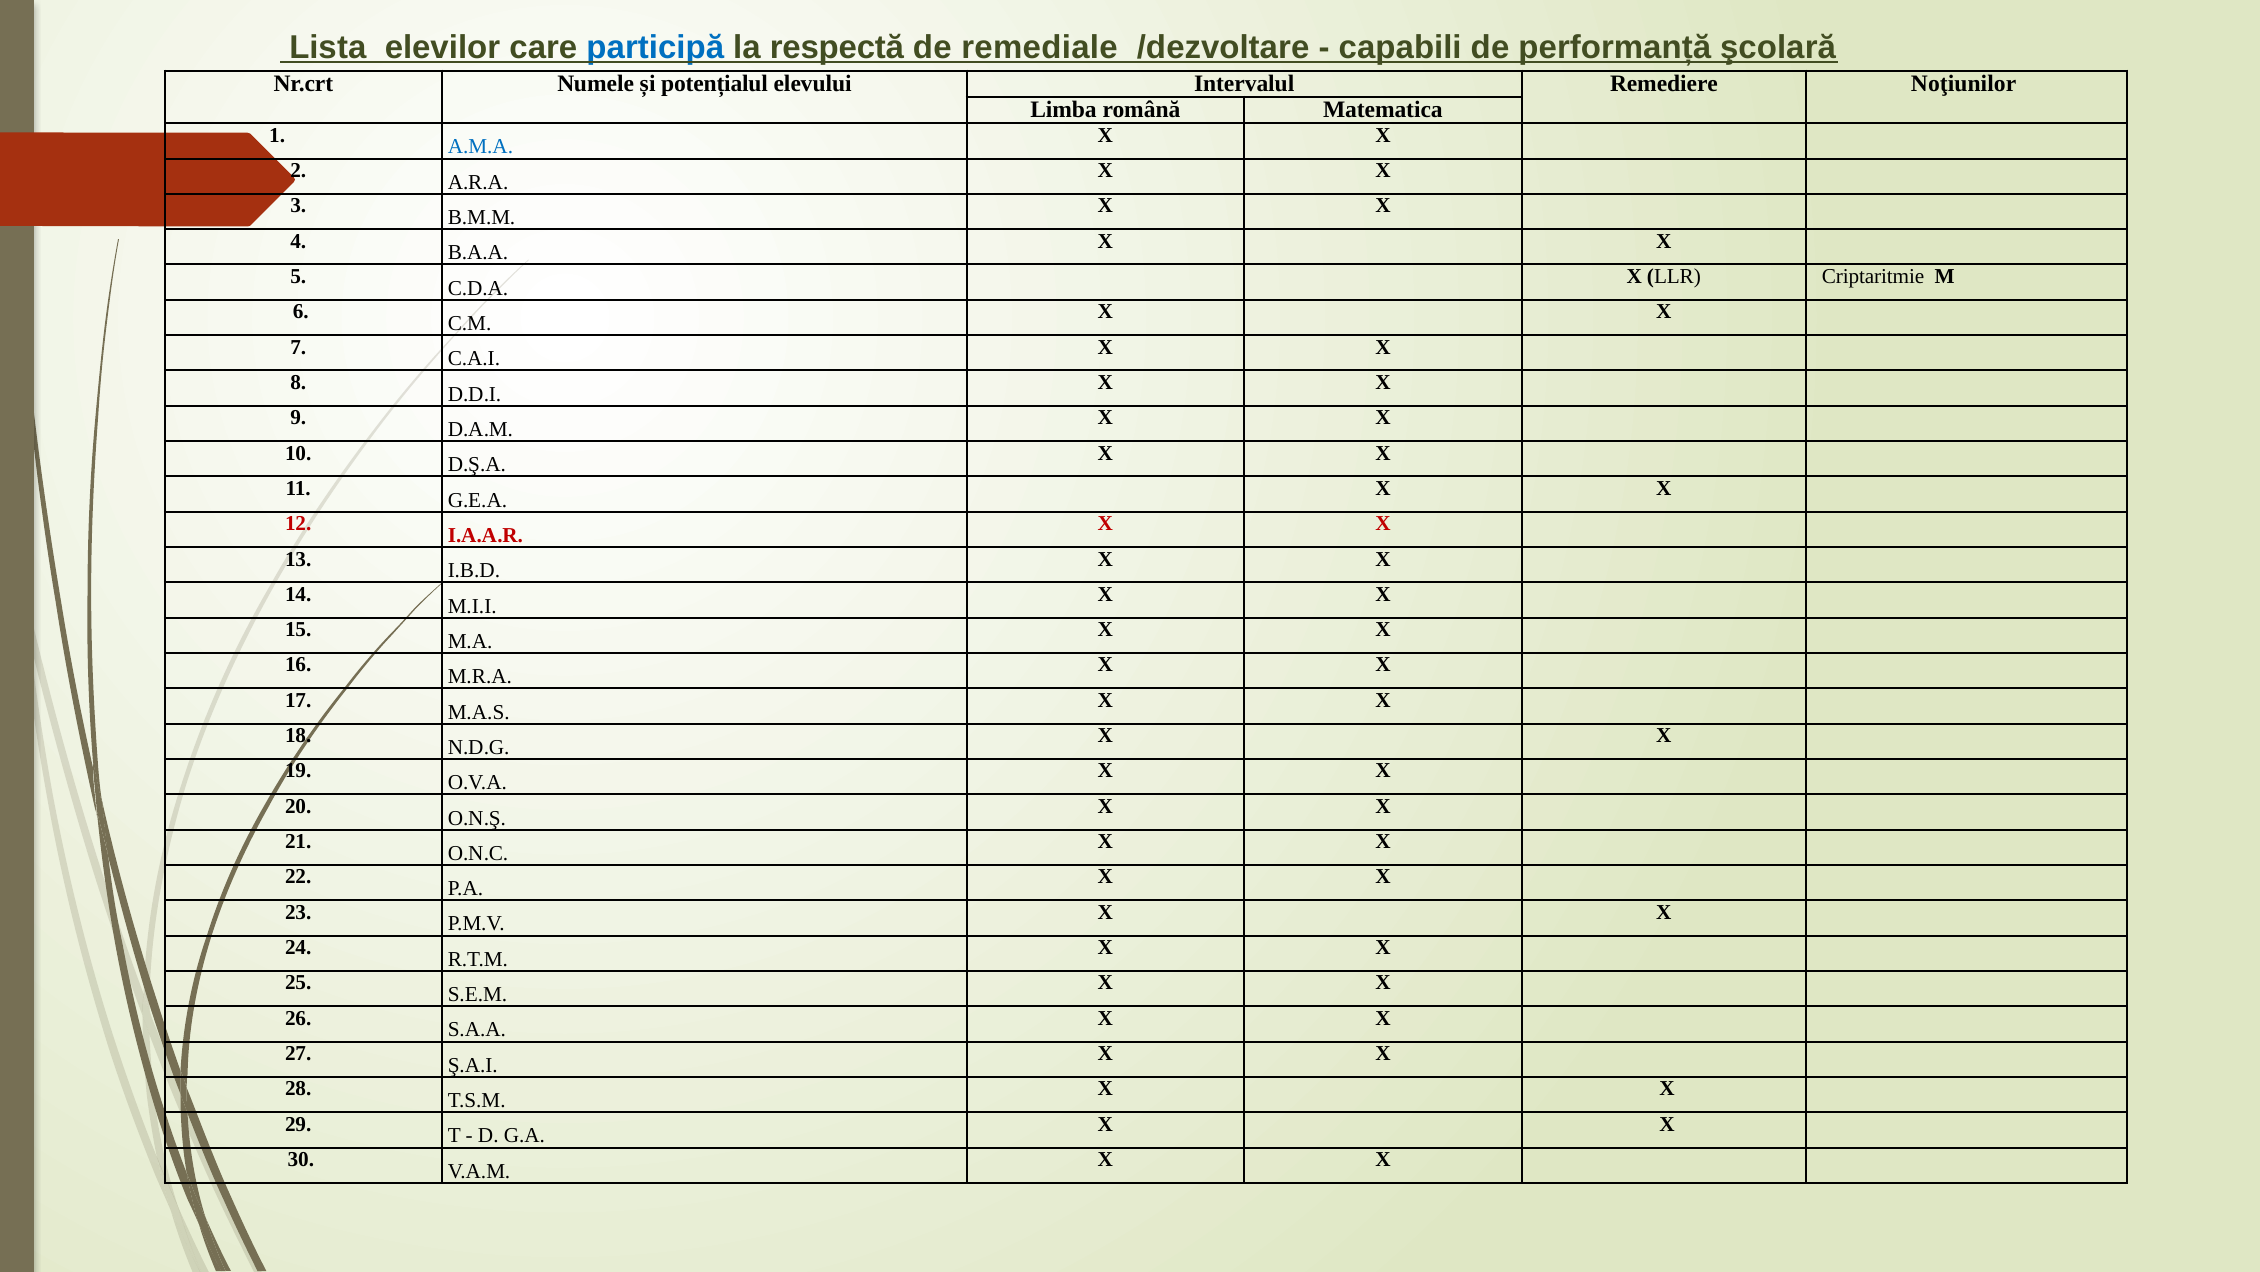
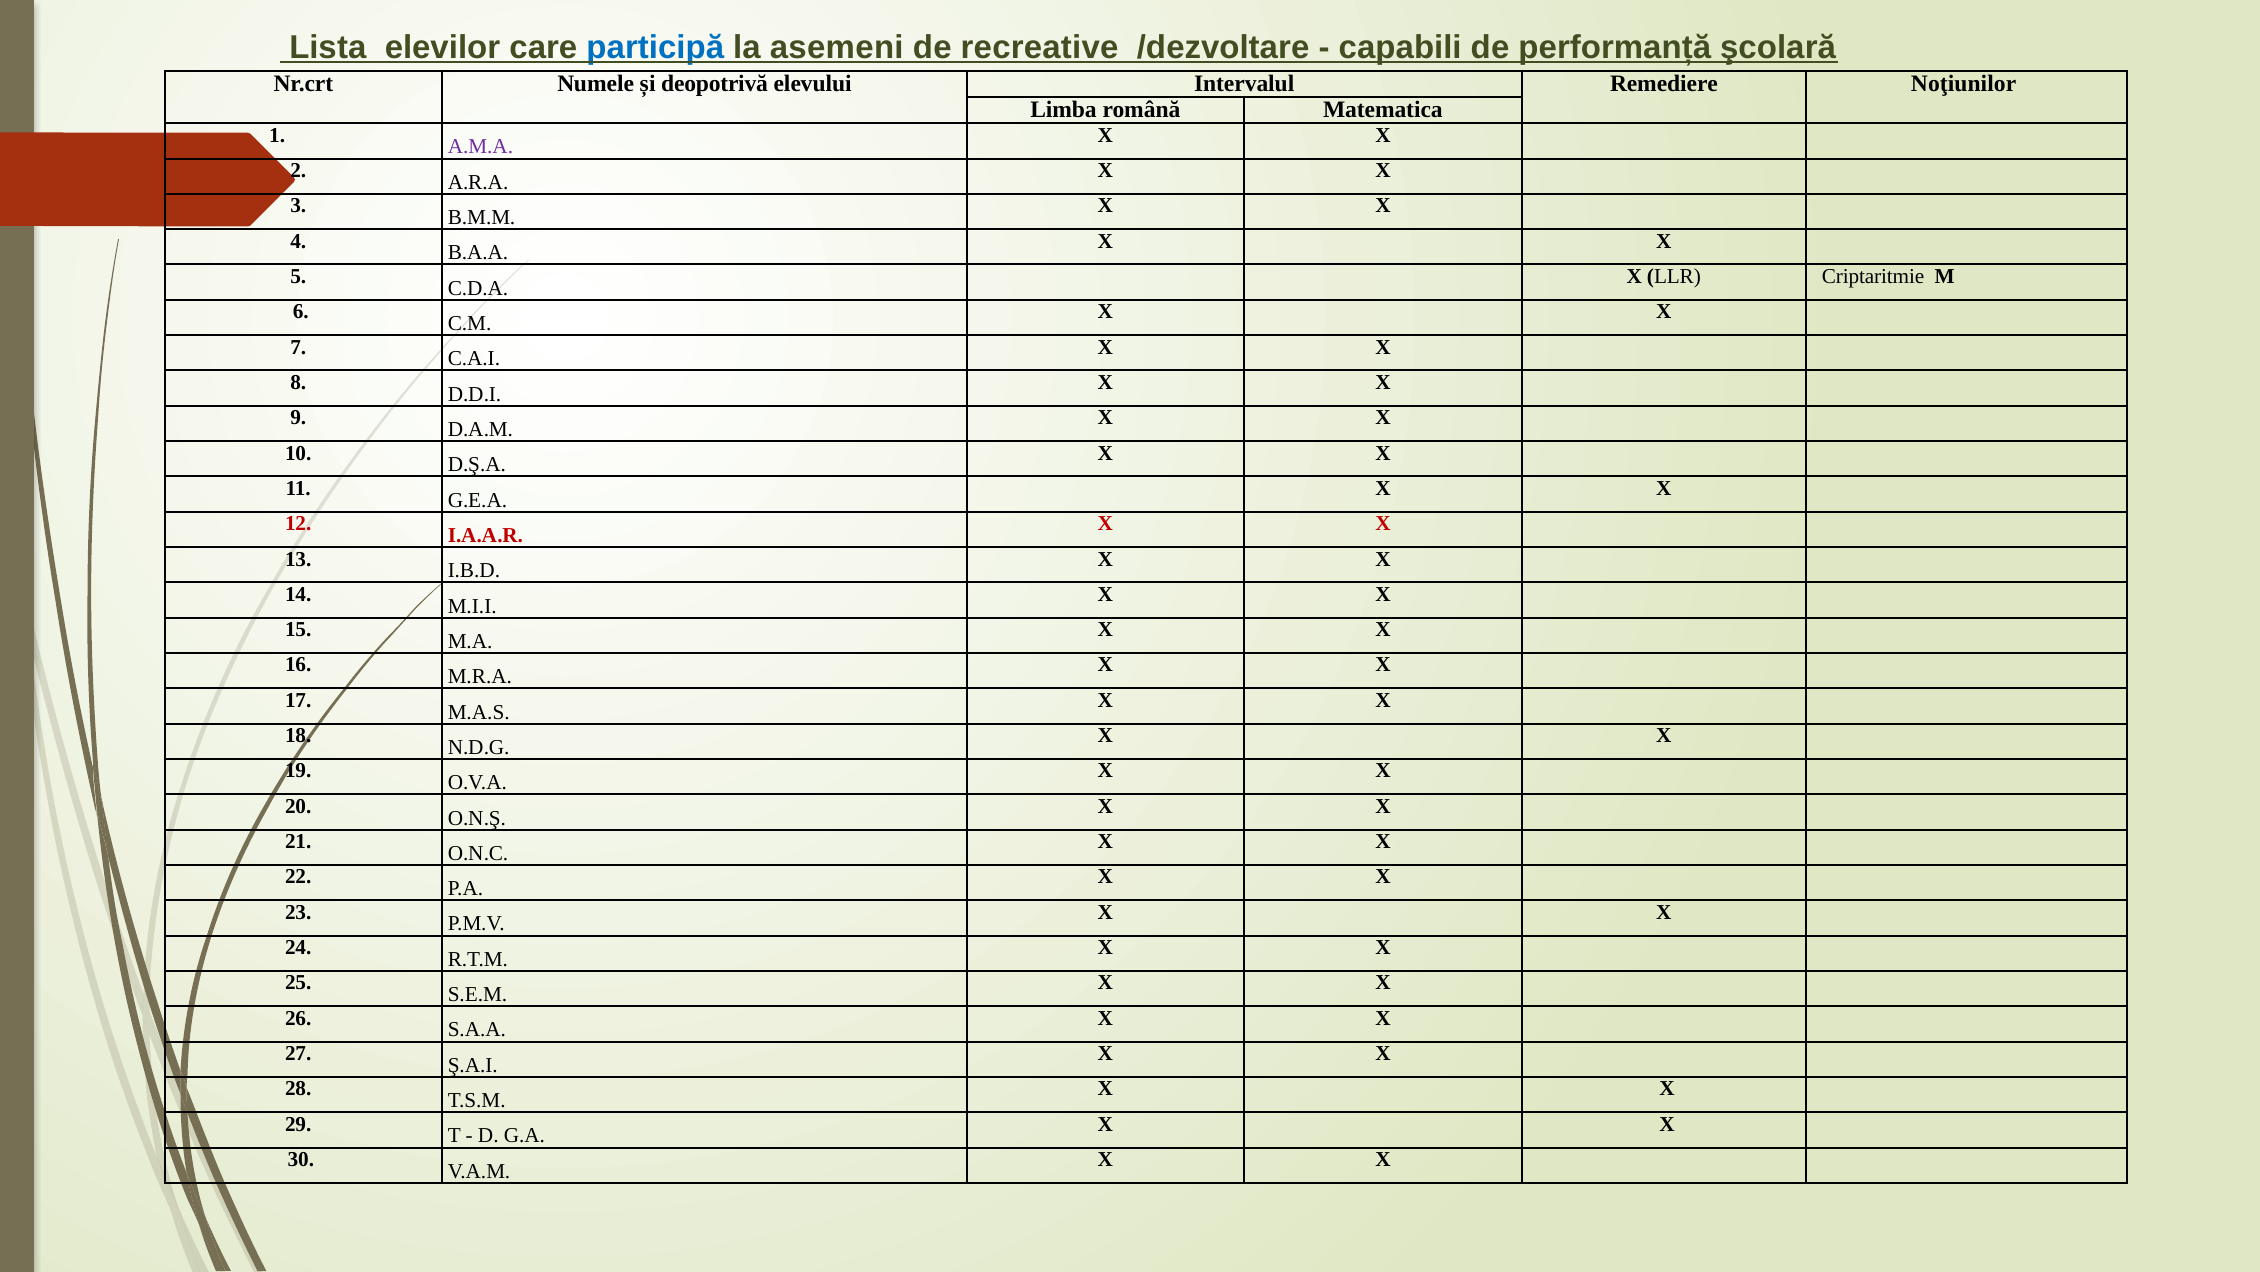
respectă: respectă -> asemeni (837, 47)
remediale: remediale -> recreative (1040, 47)
potențialul: potențialul -> deopotrivă (715, 84)
A.M.A colour: blue -> purple (480, 147)
